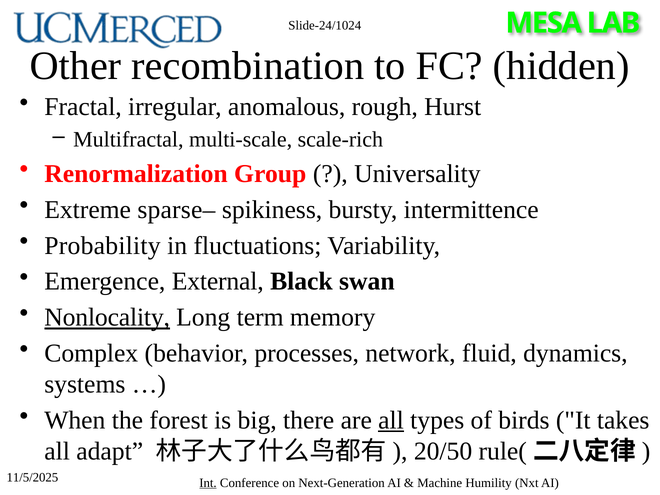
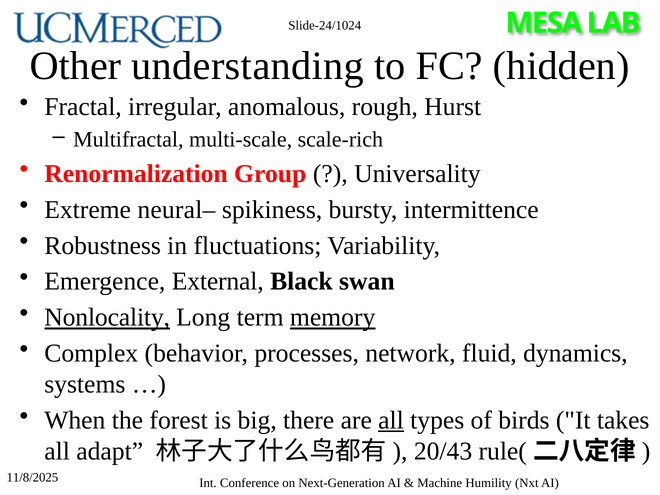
recombination: recombination -> understanding (248, 66)
sparse–: sparse– -> neural– (176, 210)
Probability: Probability -> Robustness (103, 246)
memory underline: none -> present (333, 317)
20/50: 20/50 -> 20/43 (443, 451)
11/5/2025: 11/5/2025 -> 11/8/2025 (32, 478)
Int underline: present -> none (208, 483)
